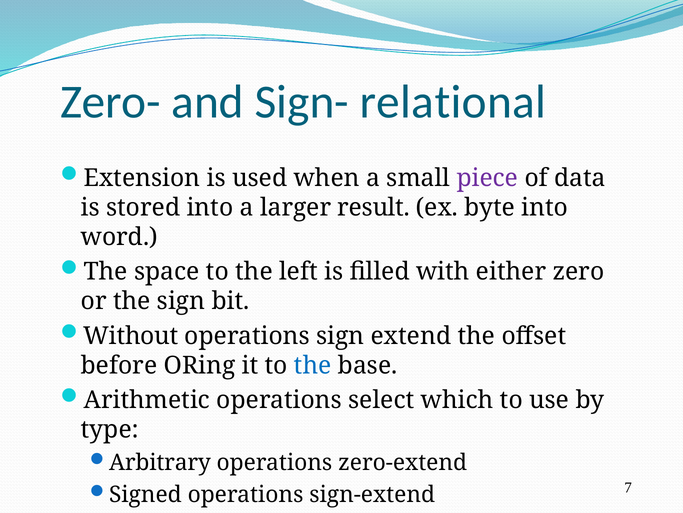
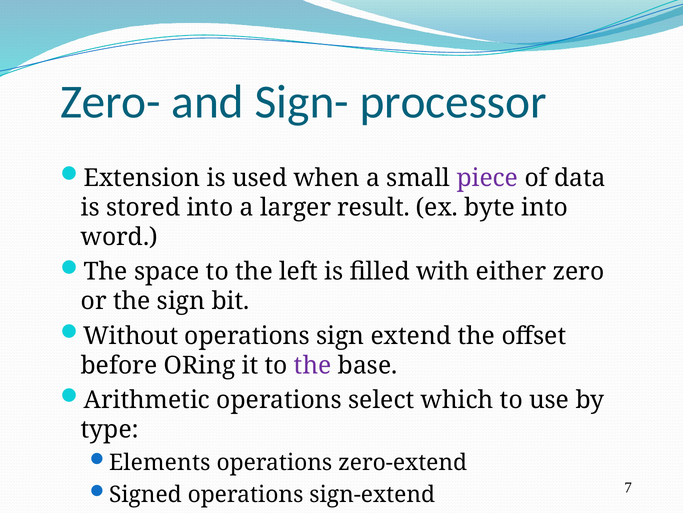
relational: relational -> processor (453, 102)
the colour: blue -> purple (313, 365)
Arbitrary: Arbitrary -> Elements (160, 462)
